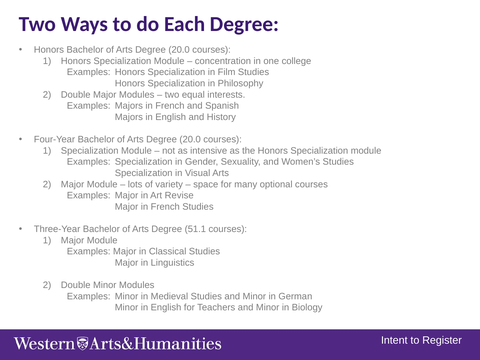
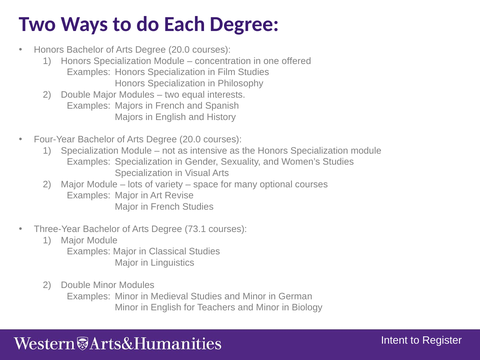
college: college -> offered (296, 61)
51.1: 51.1 -> 73.1 (195, 229)
